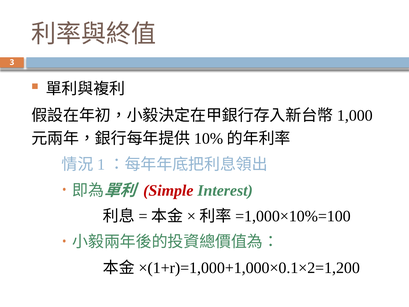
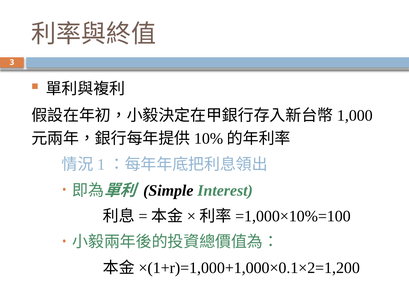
Simple colour: red -> black (168, 190)
